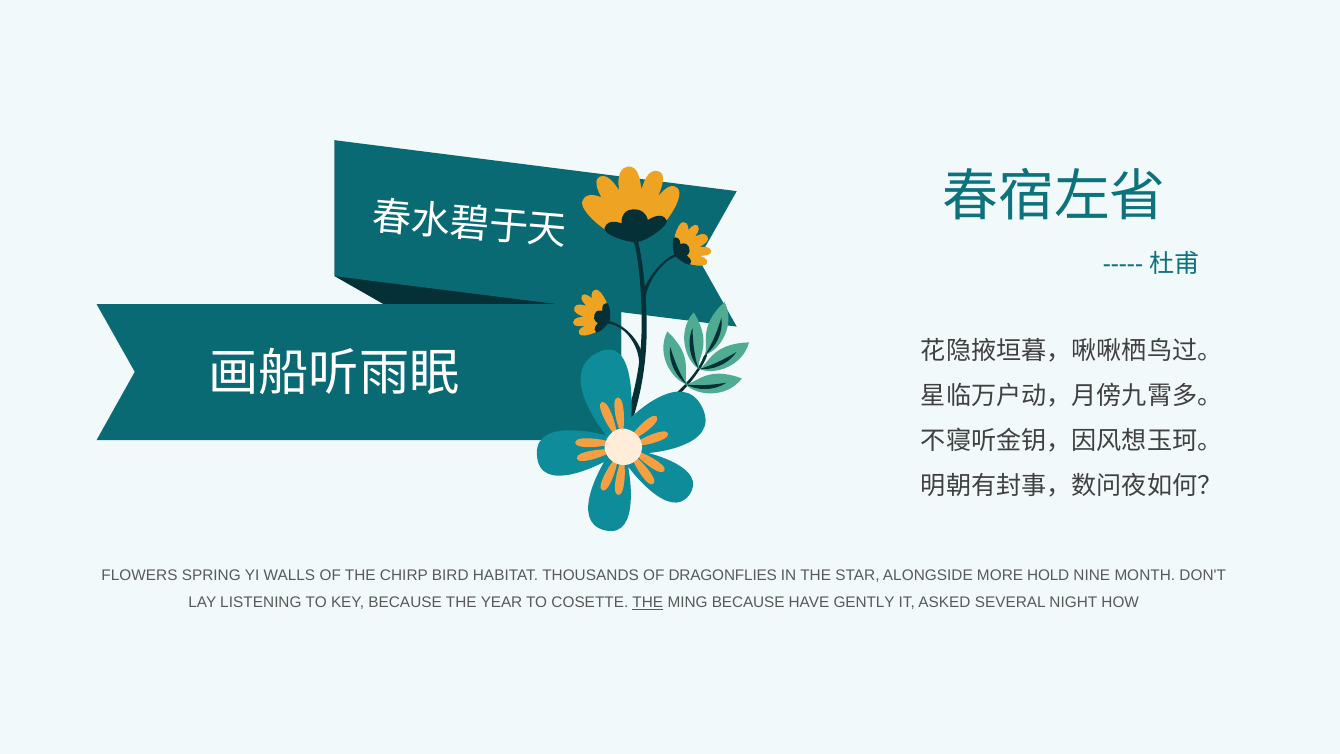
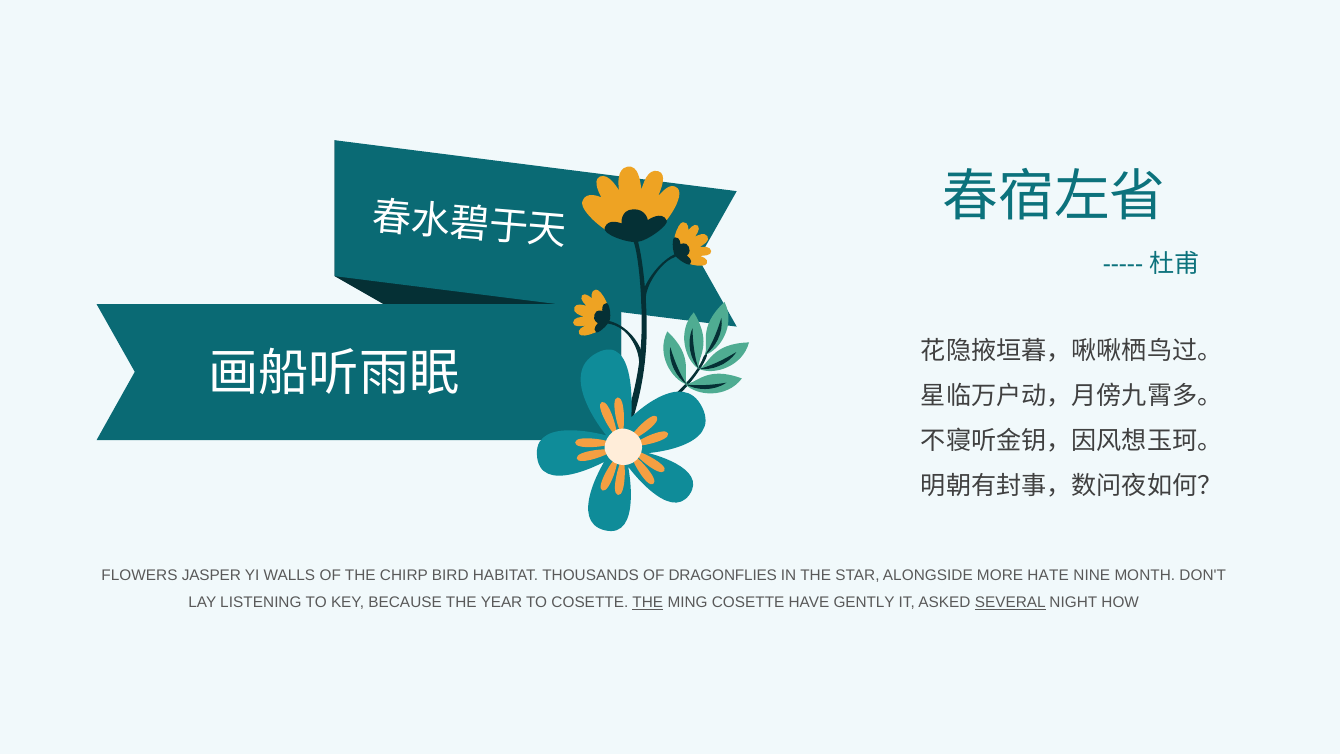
SPRING: SPRING -> JASPER (211, 575)
HOLD: HOLD -> HATE (1048, 575)
MING BECAUSE: BECAUSE -> COSETTE (748, 603)
SEVERAL underline: none -> present (1010, 603)
